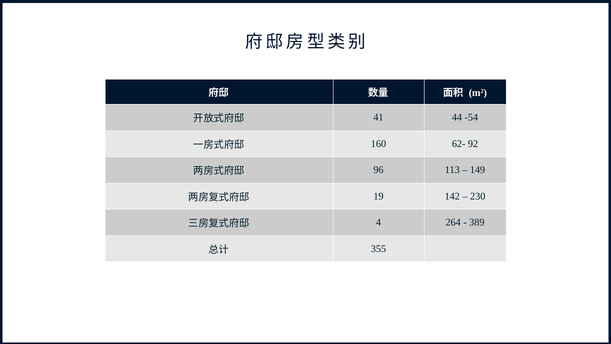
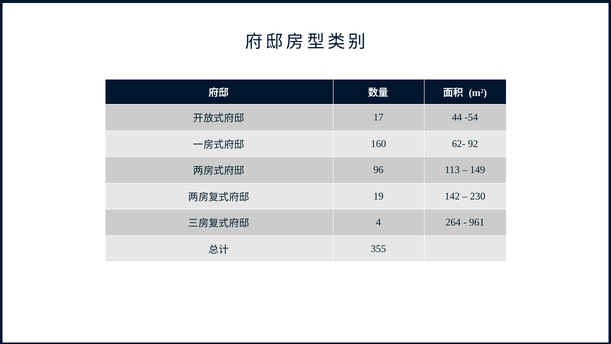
41: 41 -> 17 (378, 117)
389: 389 -> 961 (477, 222)
